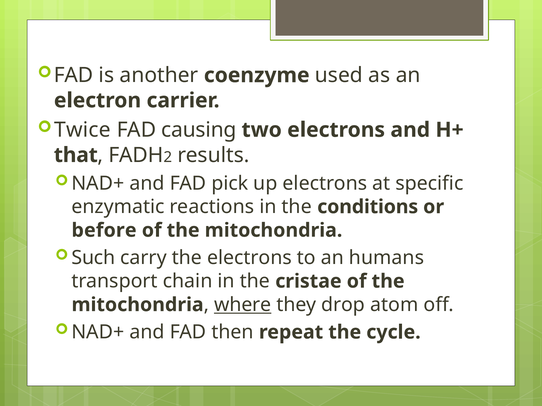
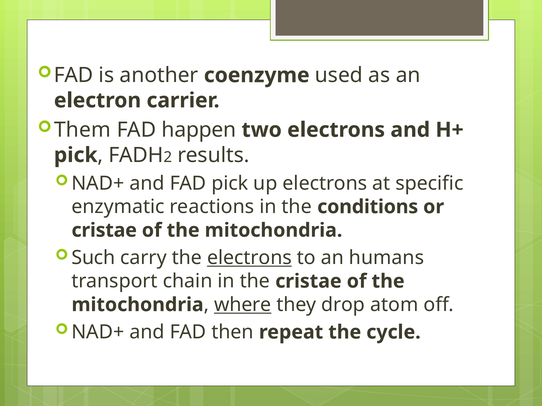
Twice: Twice -> Them (83, 130)
causing: causing -> happen (199, 130)
that: that -> pick (76, 155)
before: before -> cristae (104, 231)
electrons underline: none -> present (249, 258)
